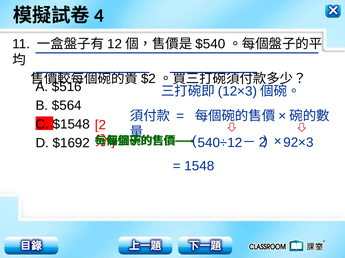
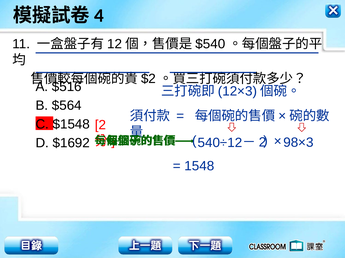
92×3: 92×3 -> 98×3 (298, 143)
